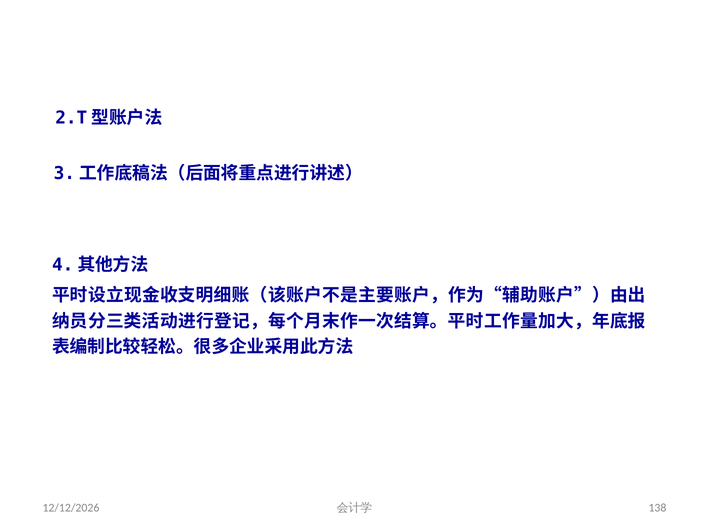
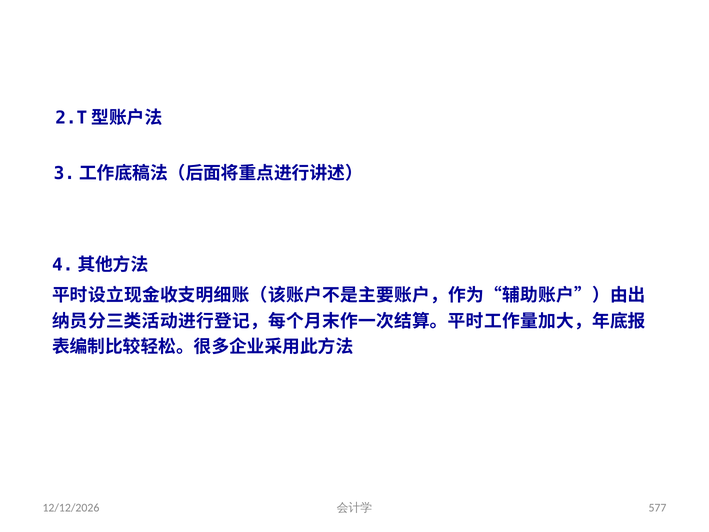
138: 138 -> 577 (657, 508)
